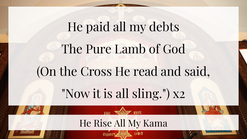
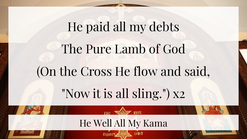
read: read -> flow (145, 72)
Rise: Rise -> Well (103, 124)
